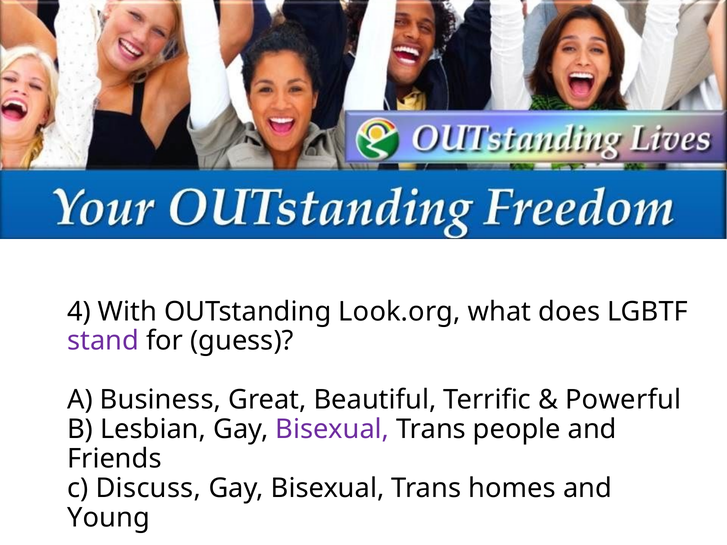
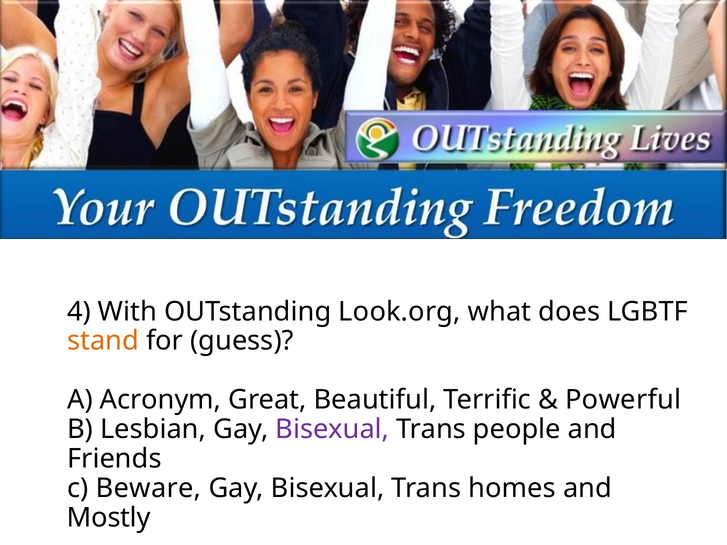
stand colour: purple -> orange (103, 341)
Business: Business -> Acronym (161, 400)
Discuss: Discuss -> Beware (148, 489)
Young: Young -> Mostly (109, 518)
